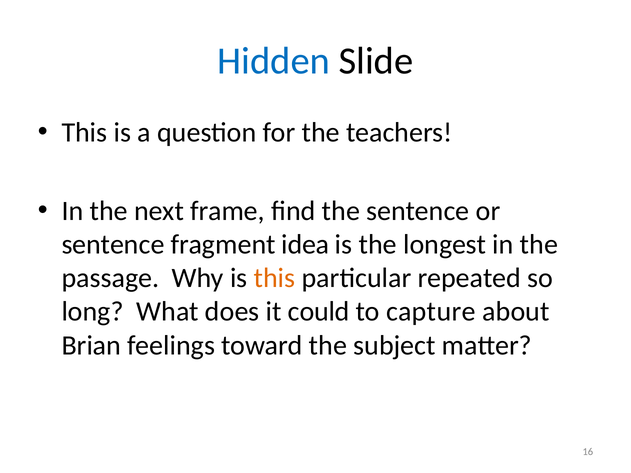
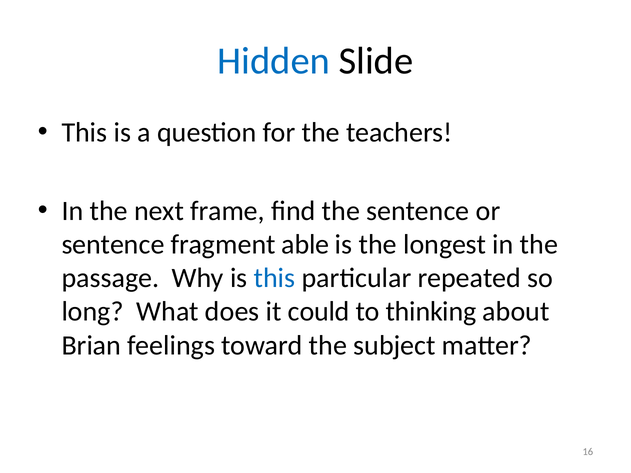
idea: idea -> able (305, 245)
this colour: orange -> blue (275, 278)
capture: capture -> thinking (431, 312)
